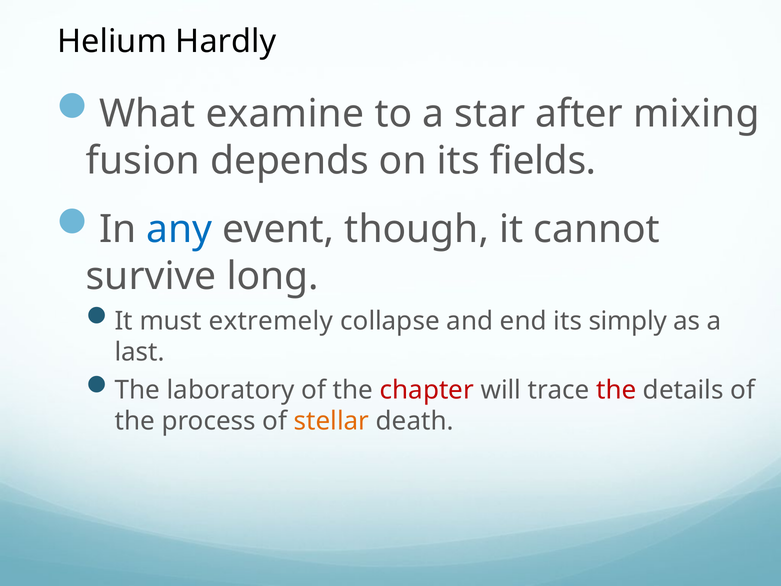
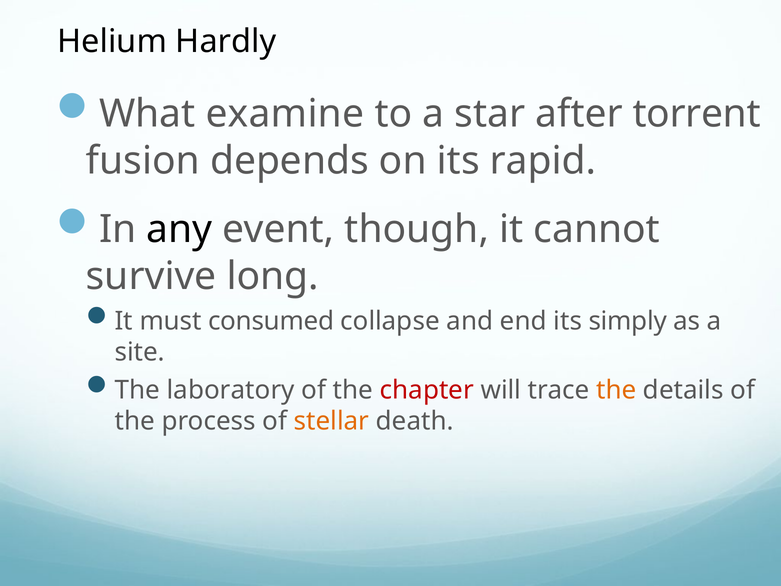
mixing: mixing -> torrent (697, 114)
fields: fields -> rapid (543, 161)
any colour: blue -> black (179, 229)
extremely: extremely -> consumed (271, 321)
last: last -> site (140, 352)
the colour: red -> orange (616, 390)
